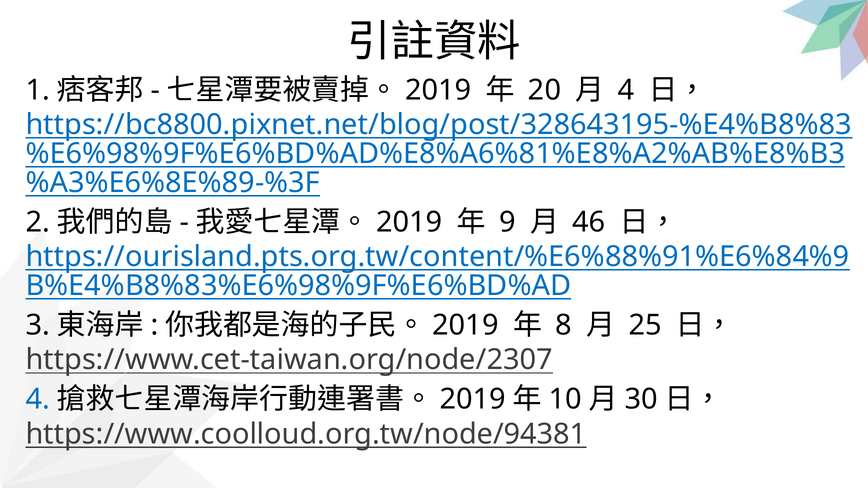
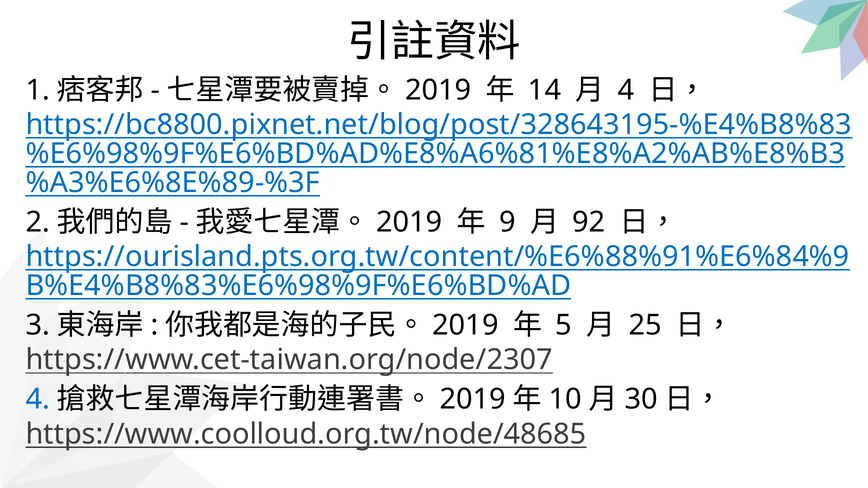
20: 20 -> 14 (545, 90)
46: 46 -> 92 (589, 222)
8: 8 -> 5 (564, 325)
https://www.coolloud.org.tw/node/94381: https://www.coolloud.org.tw/node/94381 -> https://www.coolloud.org.tw/node/48685 (306, 434)
